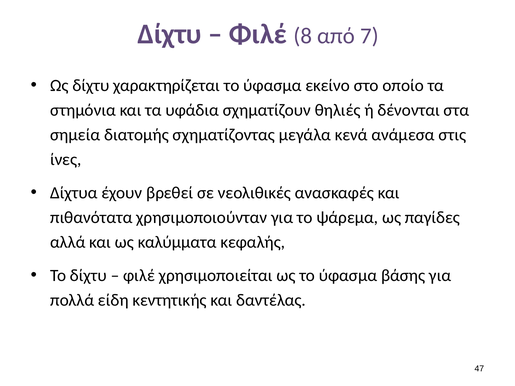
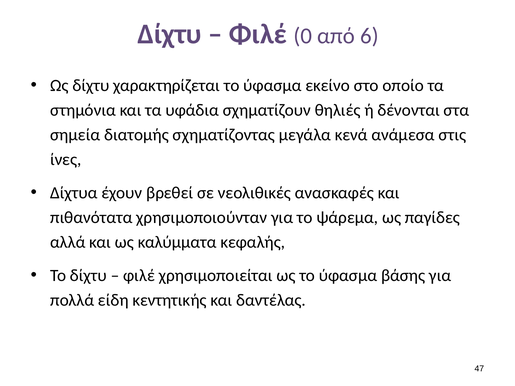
8: 8 -> 0 (303, 36)
7: 7 -> 6 (369, 36)
